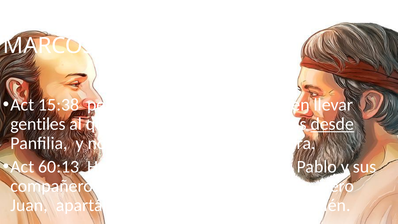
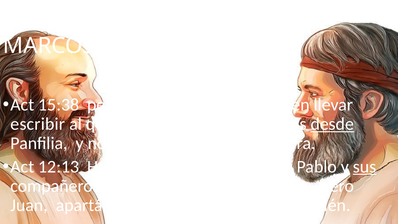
gentiles: gentiles -> escribir (38, 124)
60:13: 60:13 -> 12:13 (59, 167)
sus underline: none -> present (365, 167)
